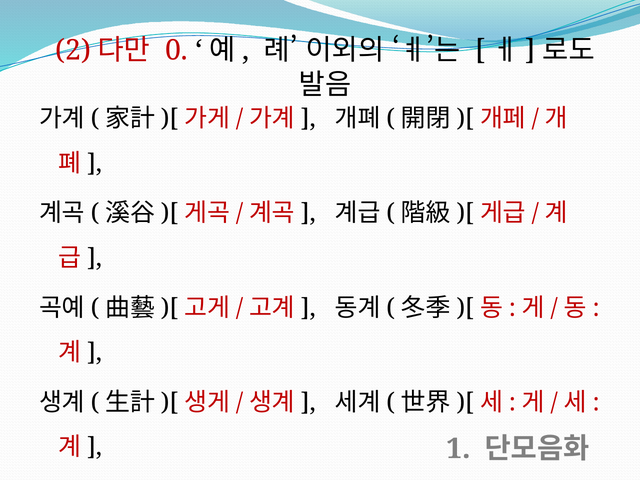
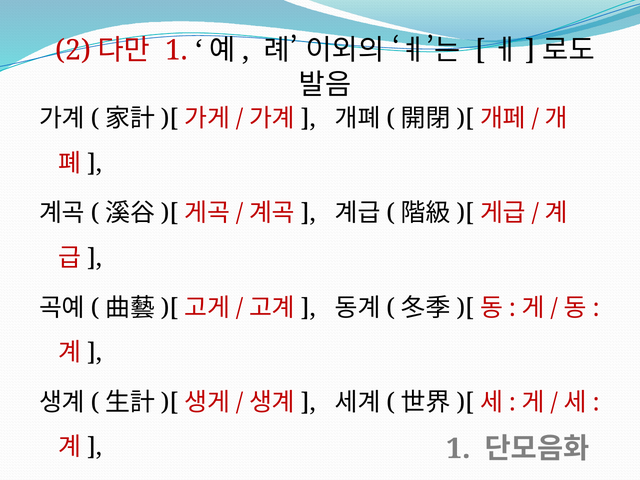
0: 0 -> 1 (177, 51)
